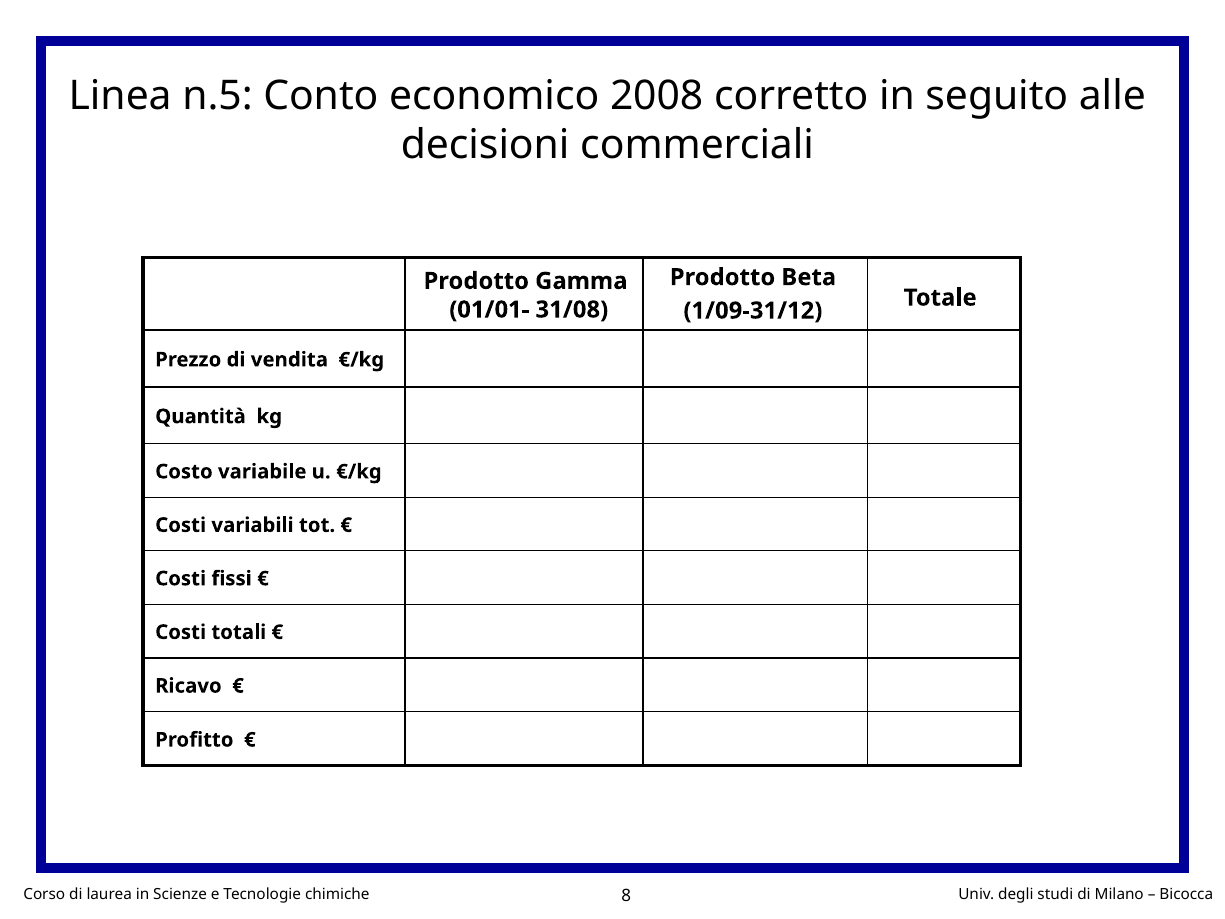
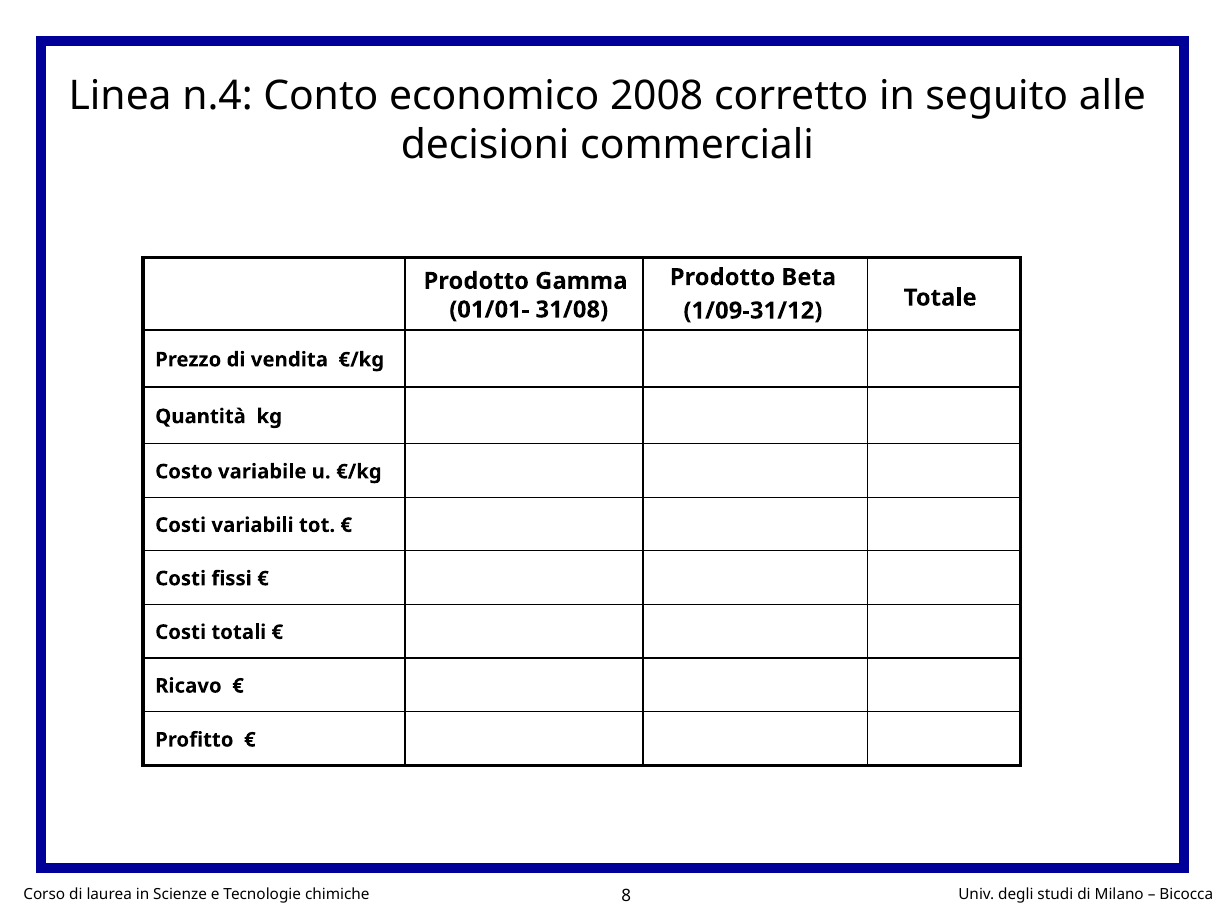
n.5: n.5 -> n.4 (218, 96)
